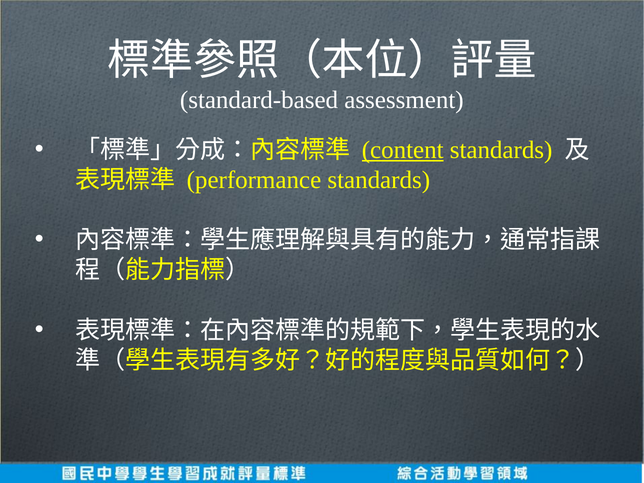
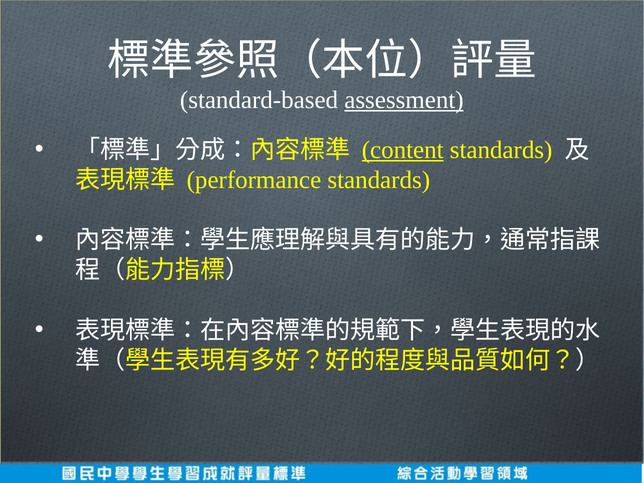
assessment underline: none -> present (404, 100)
